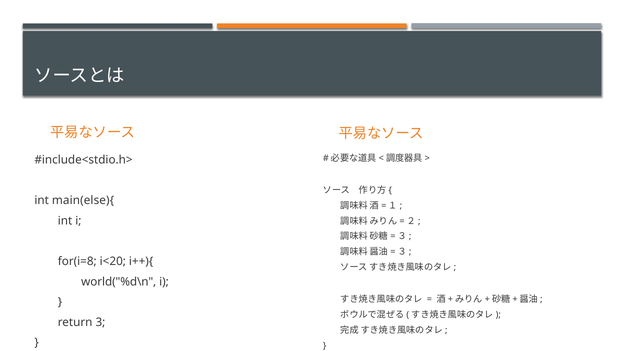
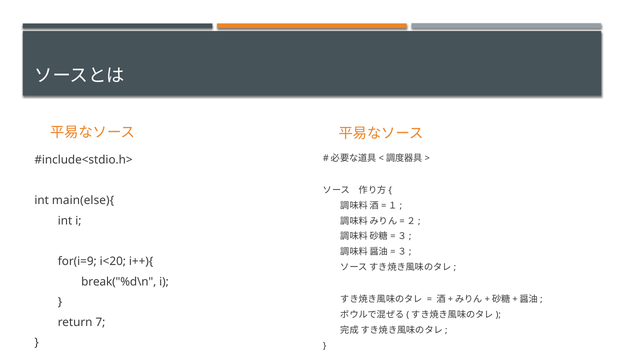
for(i=8: for(i=8 -> for(i=9 (77, 261)
world("%d\n: world("%d\n -> break("%d\n (119, 282)
3: 3 -> 7 (100, 322)
